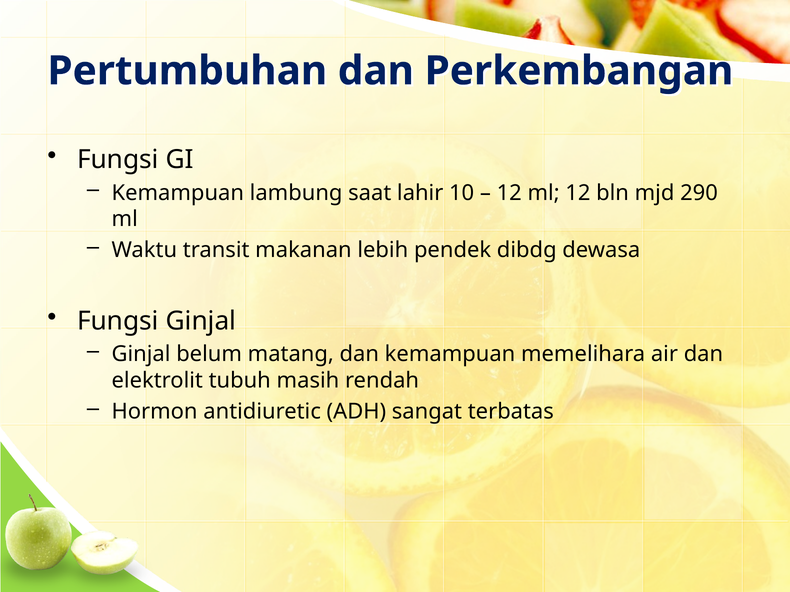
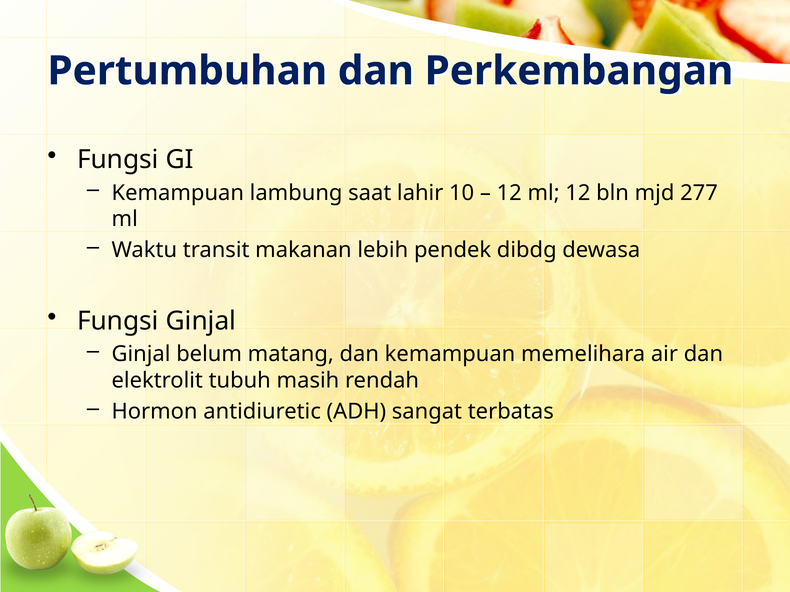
290: 290 -> 277 (699, 193)
